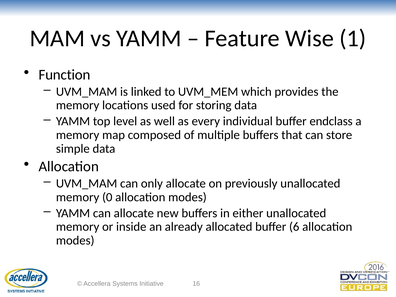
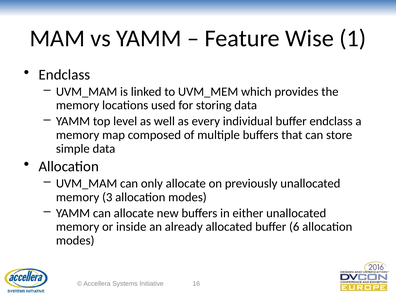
Function: Function -> Endclass (64, 75)
0: 0 -> 3 (107, 197)
